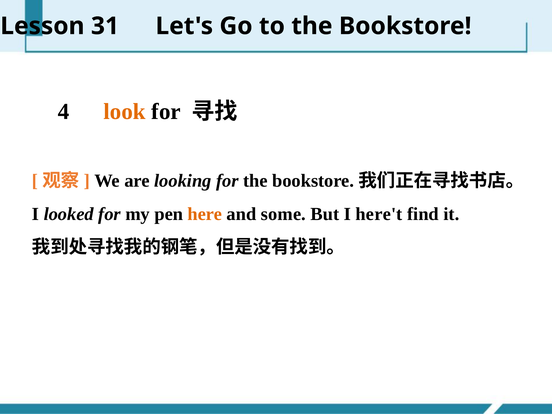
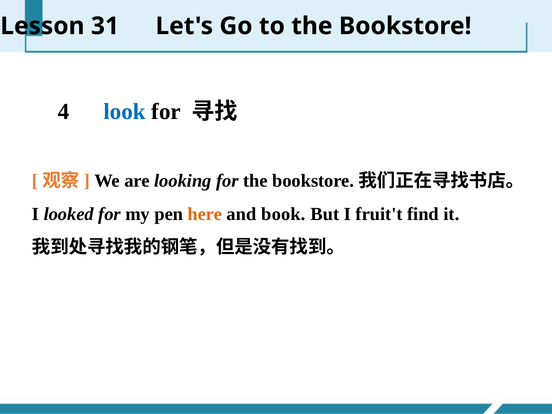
look colour: orange -> blue (125, 112)
some: some -> book (283, 214)
here't: here't -> fruit't (379, 214)
